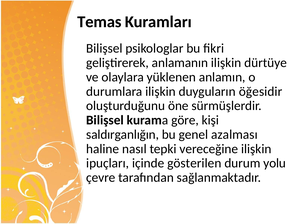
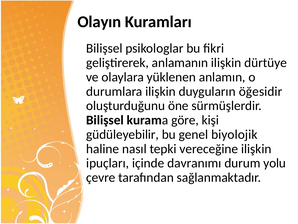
Temas: Temas -> Olayın (99, 22)
saldırganlığın: saldırganlığın -> güdüleyebilir (123, 134)
azalması: azalması -> biyolojik (234, 134)
gösterilen: gösterilen -> davranımı (194, 163)
